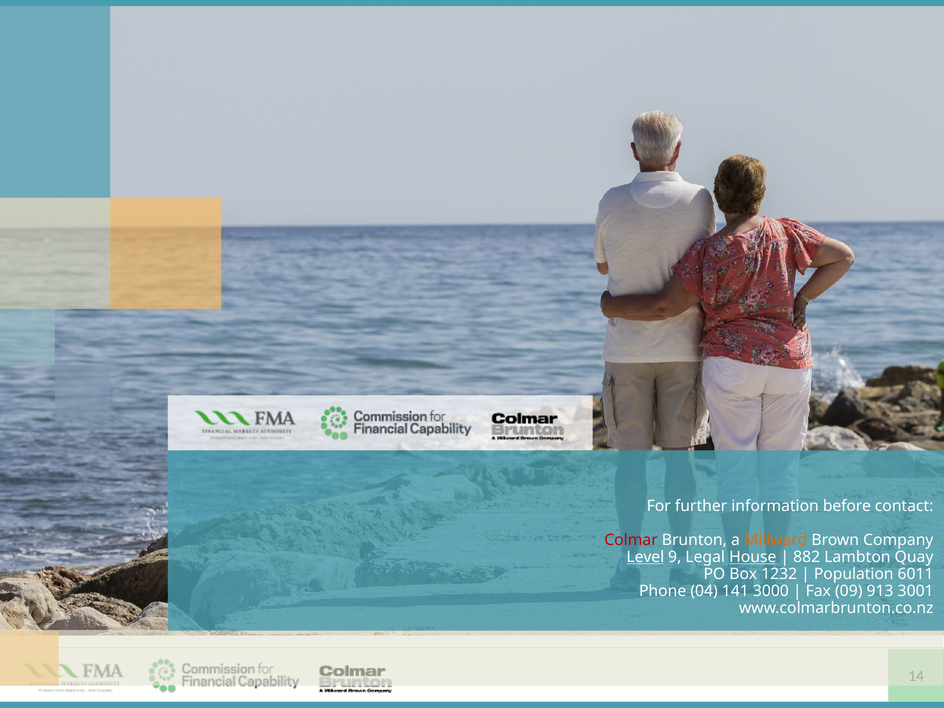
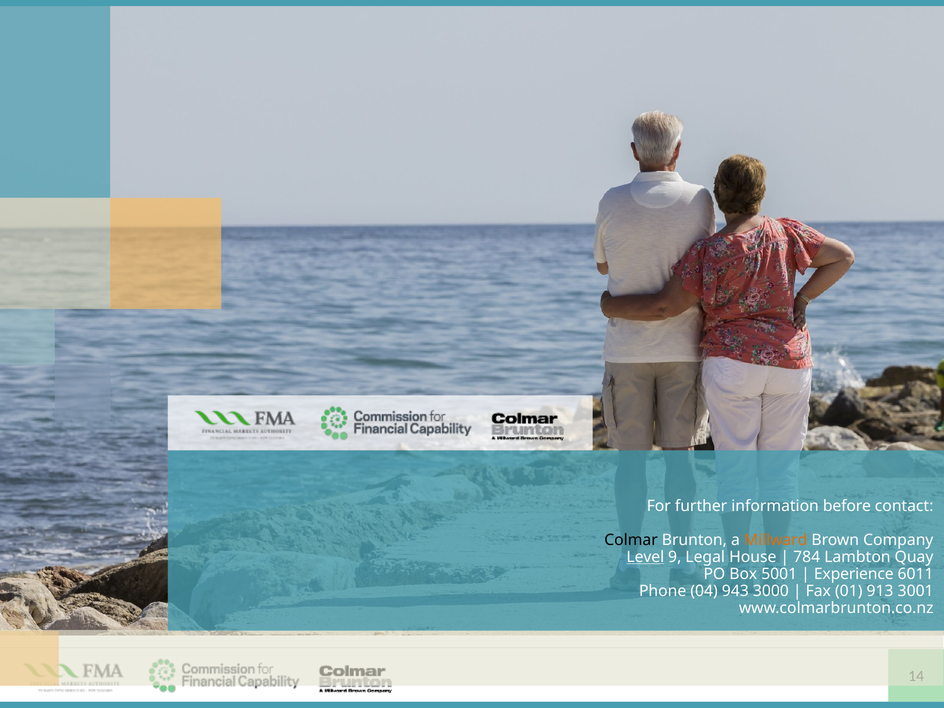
Colmar colour: red -> black (631, 540)
House underline: present -> none (753, 557)
882: 882 -> 784 (807, 557)
1232: 1232 -> 5001 (779, 574)
Population: Population -> Experience (854, 574)
141: 141 -> 943 (735, 591)
09: 09 -> 01 (849, 591)
